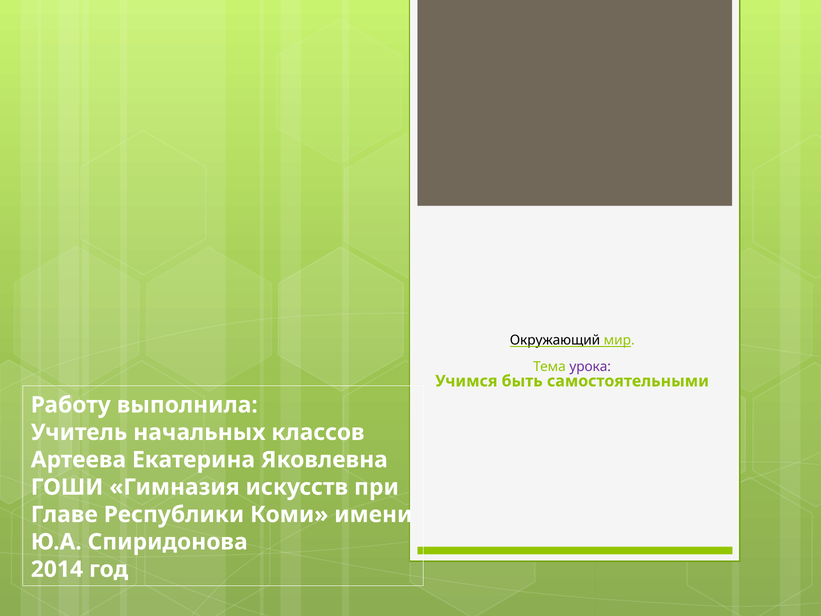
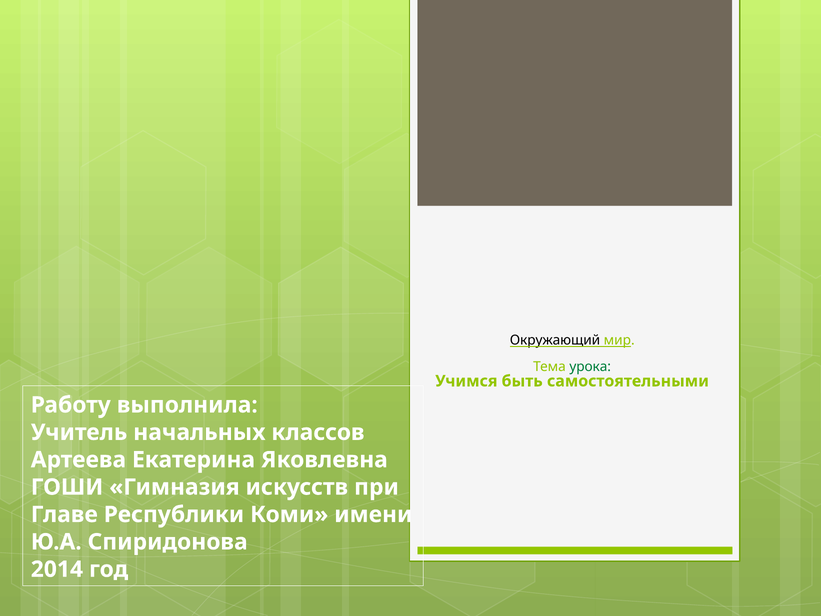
урока colour: purple -> green (590, 366)
